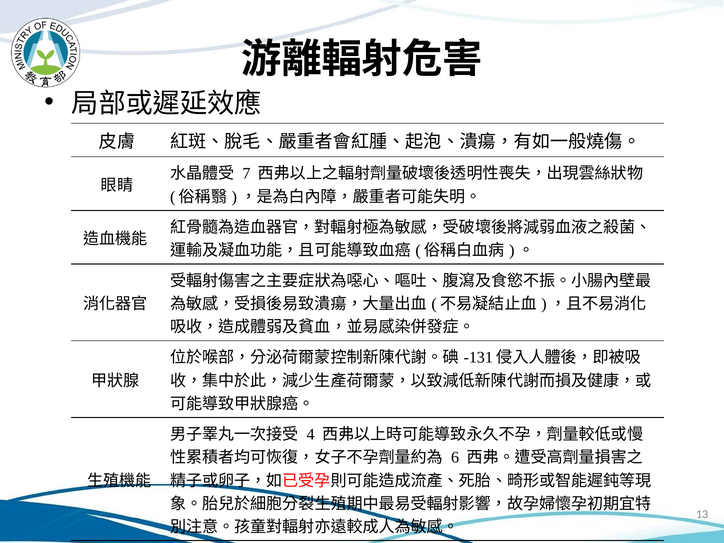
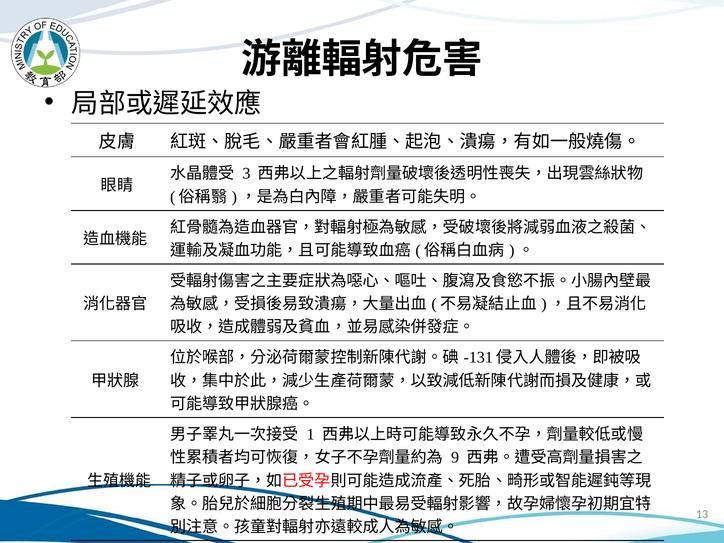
7: 7 -> 3 (246, 174)
4: 4 -> 1 (311, 434)
6: 6 -> 9 (455, 458)
